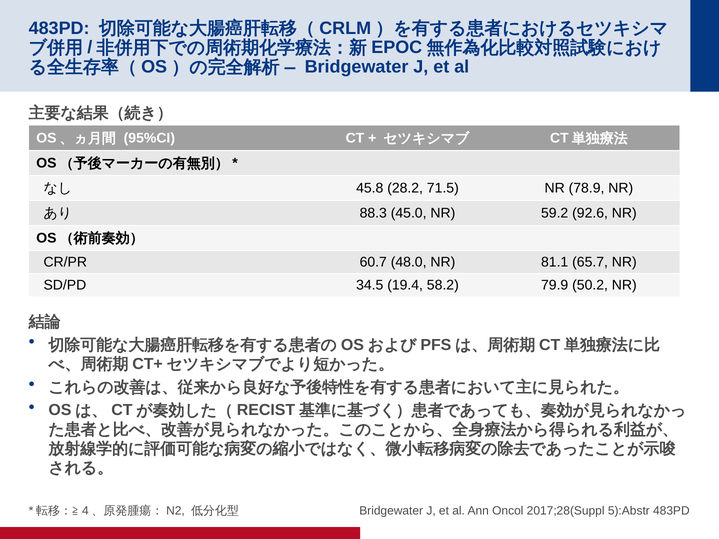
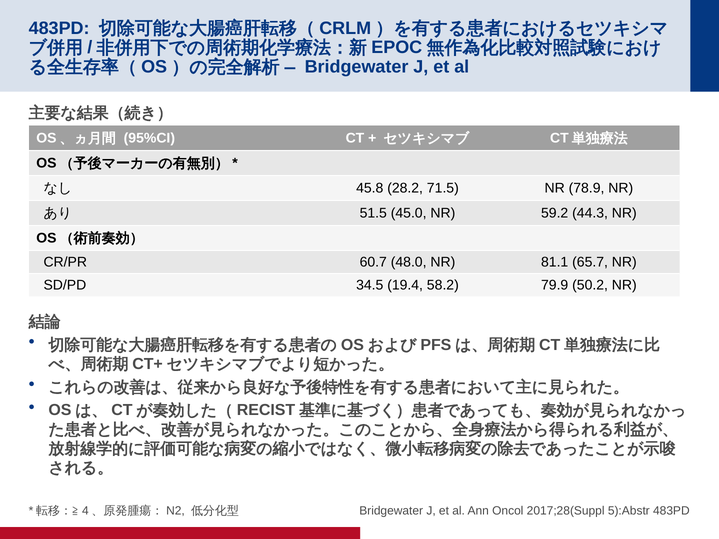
88.3: 88.3 -> 51.5 (373, 213)
92.6: 92.6 -> 44.3 (590, 213)
